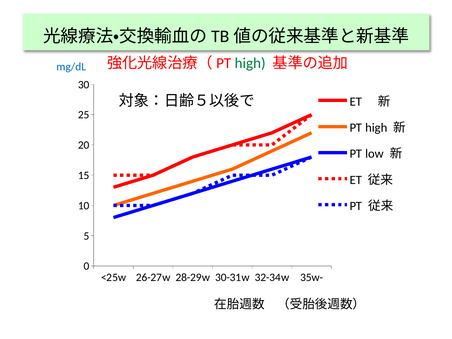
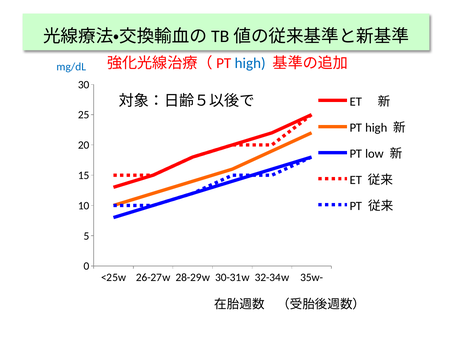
high colour: green -> blue (250, 63)
